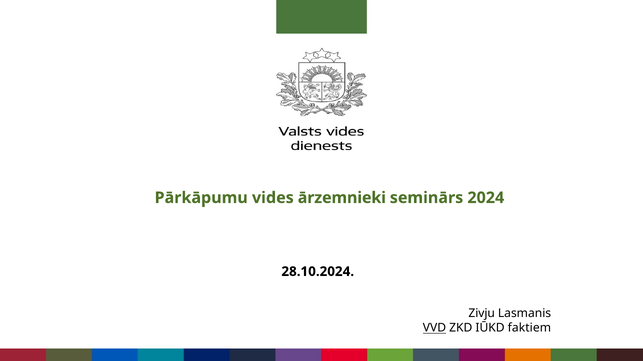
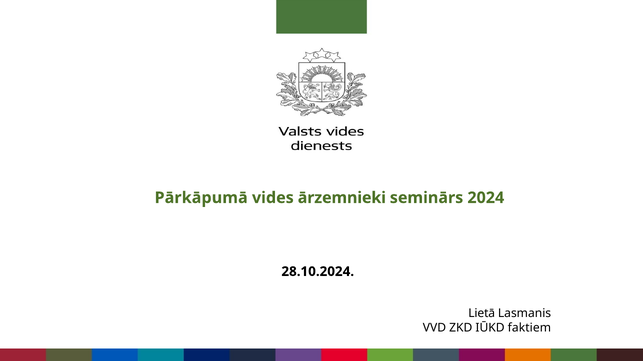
Pārkāpumu: Pārkāpumu -> Pārkāpumā (201, 198)
Zivju: Zivju -> Lietā (482, 314)
VVD underline: present -> none (434, 329)
